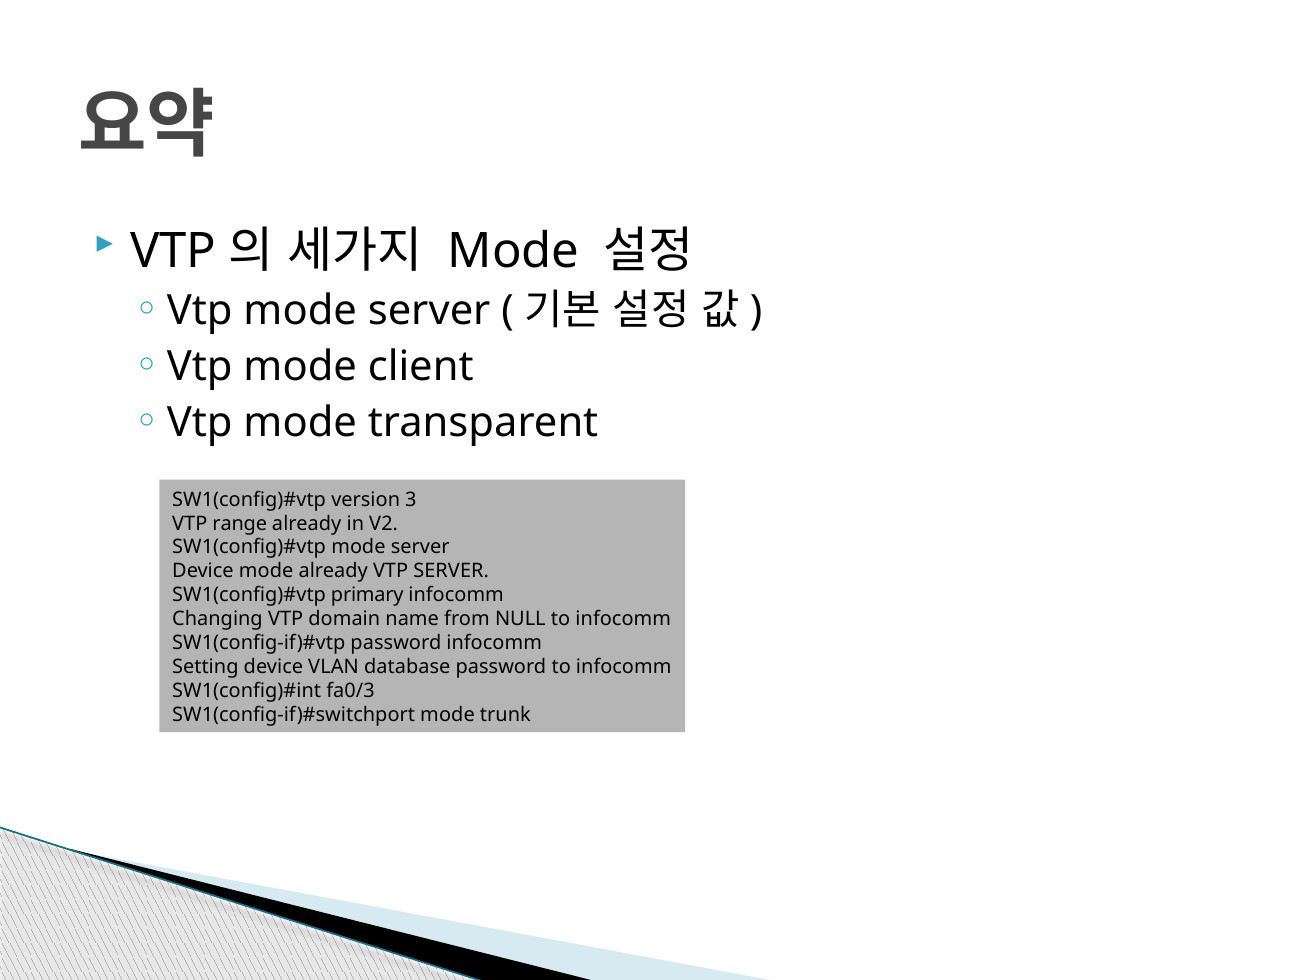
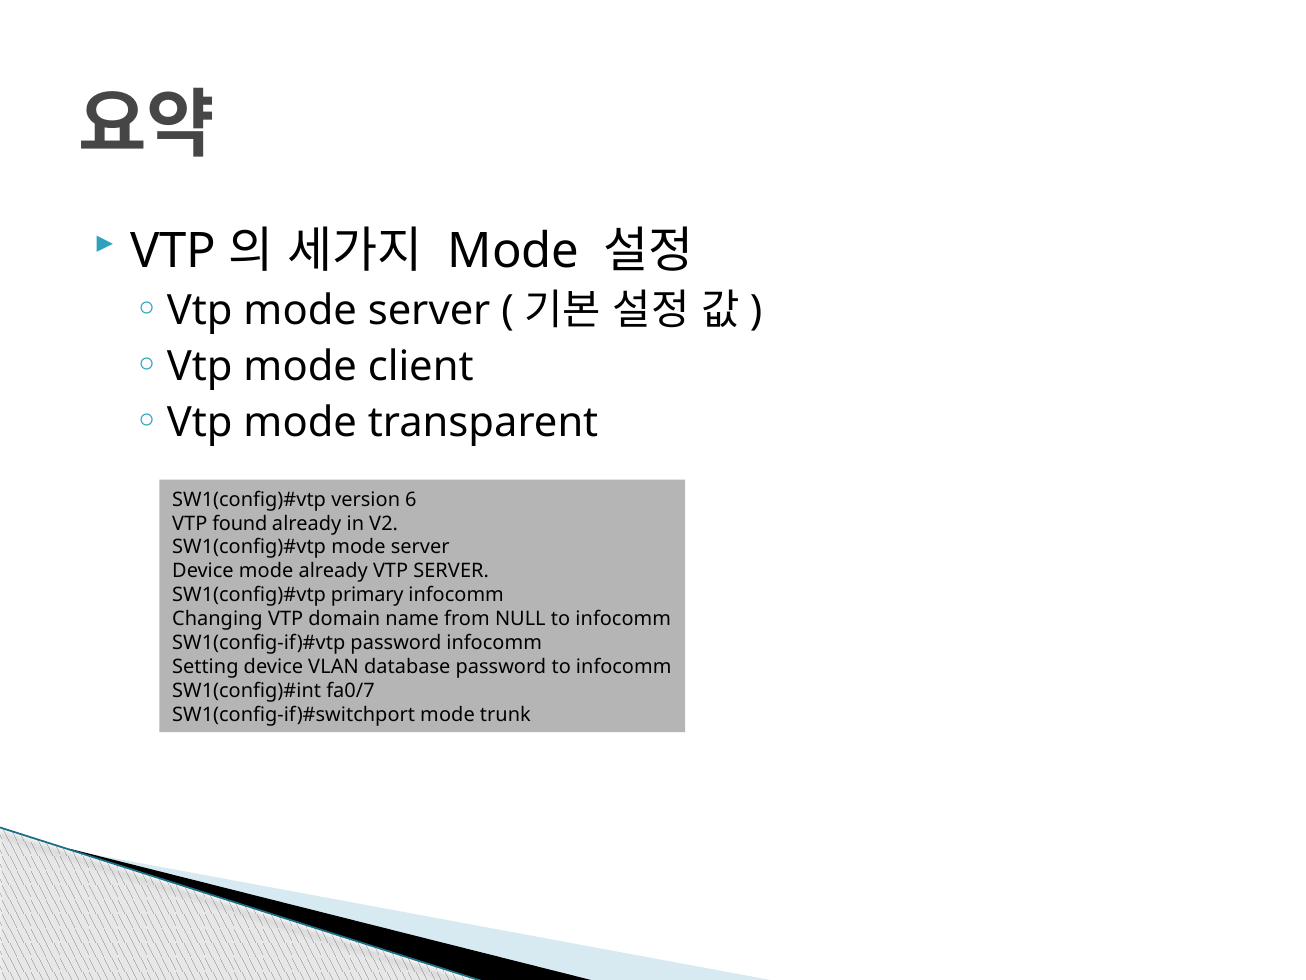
3: 3 -> 6 (411, 499)
range: range -> found (240, 523)
fa0/3: fa0/3 -> fa0/7 (350, 691)
